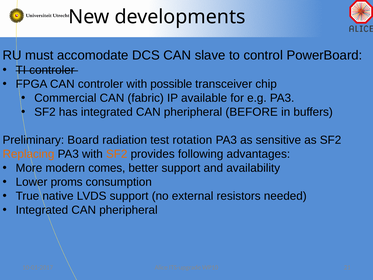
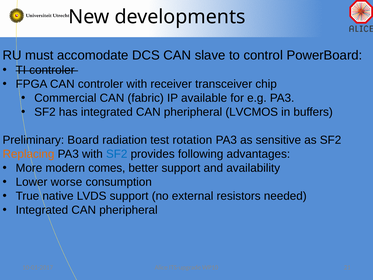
possible: possible -> receiver (171, 84)
BEFORE: BEFORE -> LVCMOS (252, 112)
SF2 colour: orange -> blue (117, 154)
proms: proms -> worse (66, 182)
